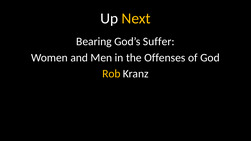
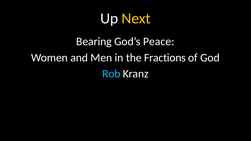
Suffer: Suffer -> Peace (159, 42)
Offenses: Offenses -> Fractions (165, 58)
Rob colour: yellow -> light blue (111, 74)
